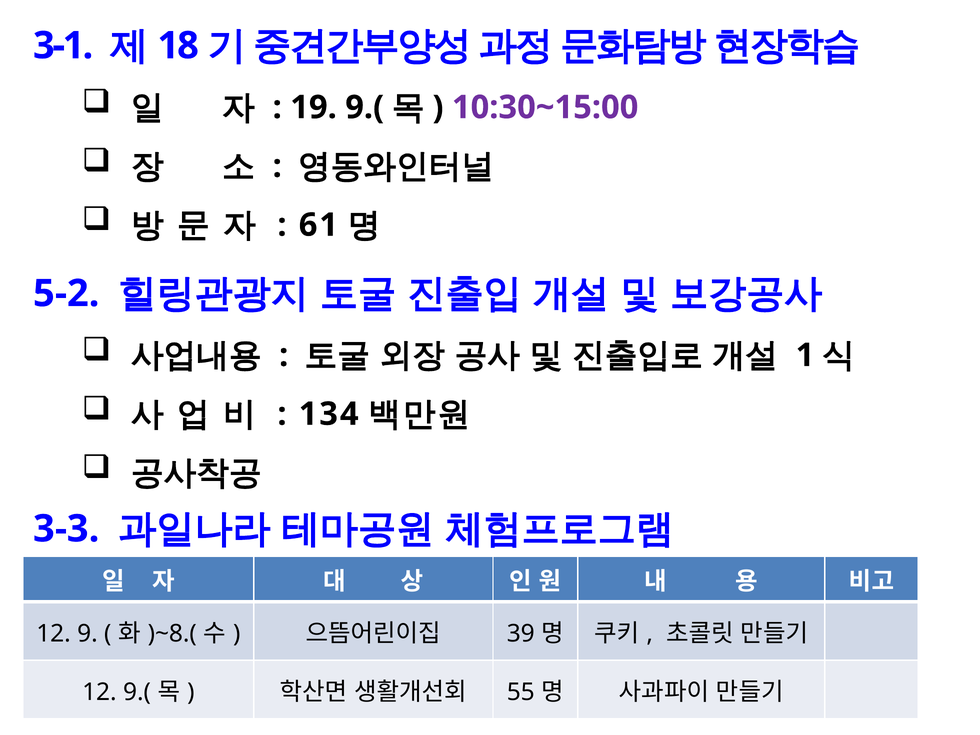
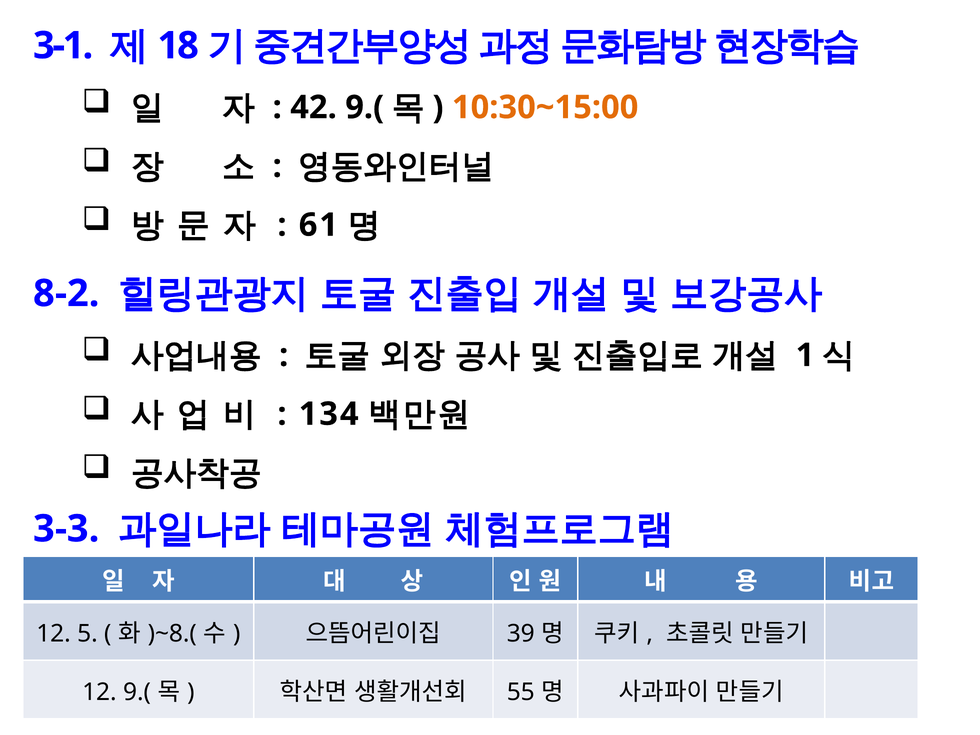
19: 19 -> 42 (314, 107)
10:30~15:00 colour: purple -> orange (545, 107)
5-2: 5-2 -> 8-2 (66, 294)
9: 9 -> 5 (87, 634)
